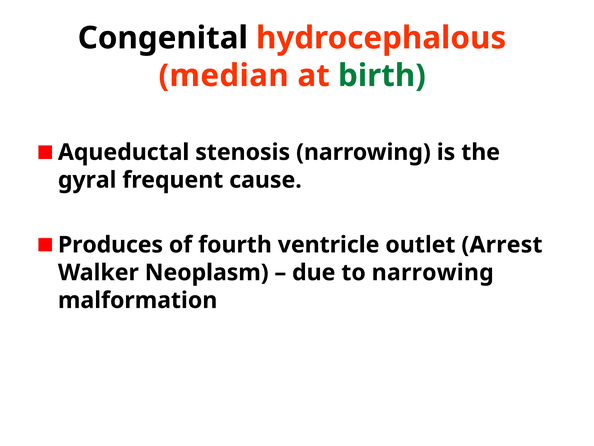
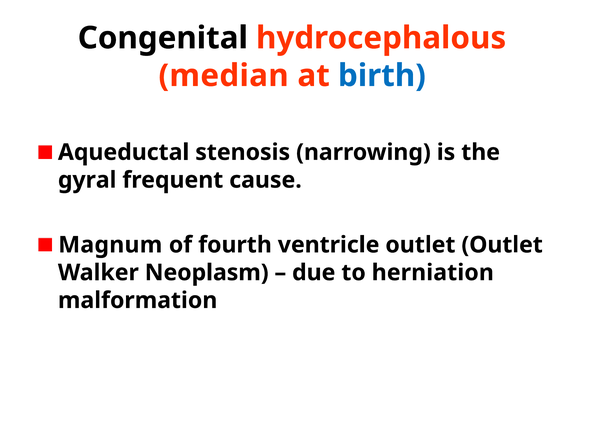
birth colour: green -> blue (382, 76)
Produces: Produces -> Magnum (110, 245)
outlet Arrest: Arrest -> Outlet (502, 245)
to narrowing: narrowing -> herniation (433, 272)
